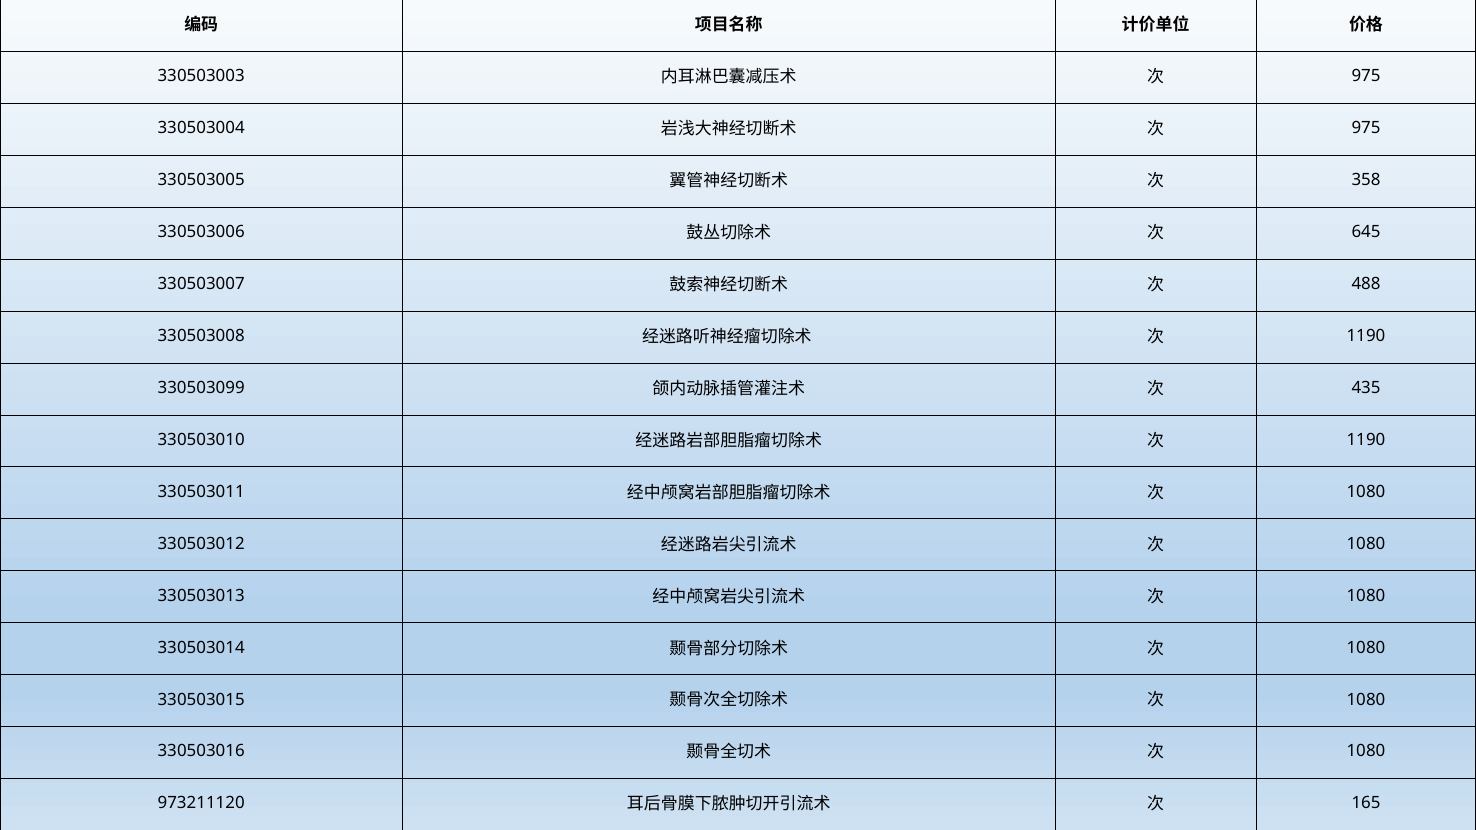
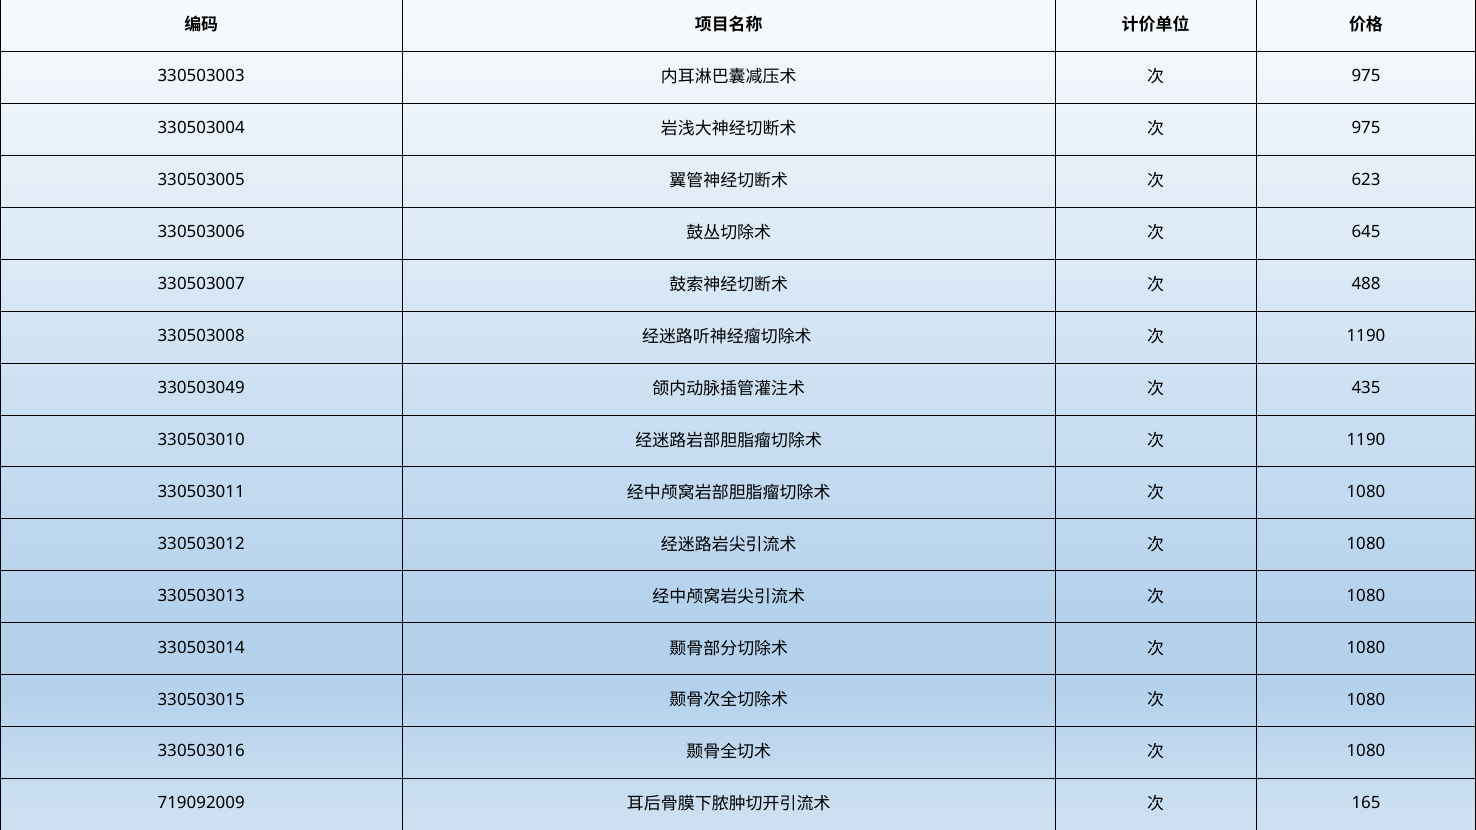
358: 358 -> 623 (1366, 180)
330503099: 330503099 -> 330503049 (201, 388)
973211120: 973211120 -> 719092009 (201, 804)
